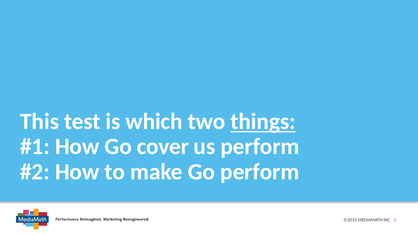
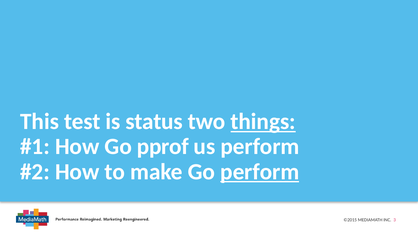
which: which -> status (154, 122)
cover: cover -> pprof (163, 147)
perform underline: none -> present (260, 172)
